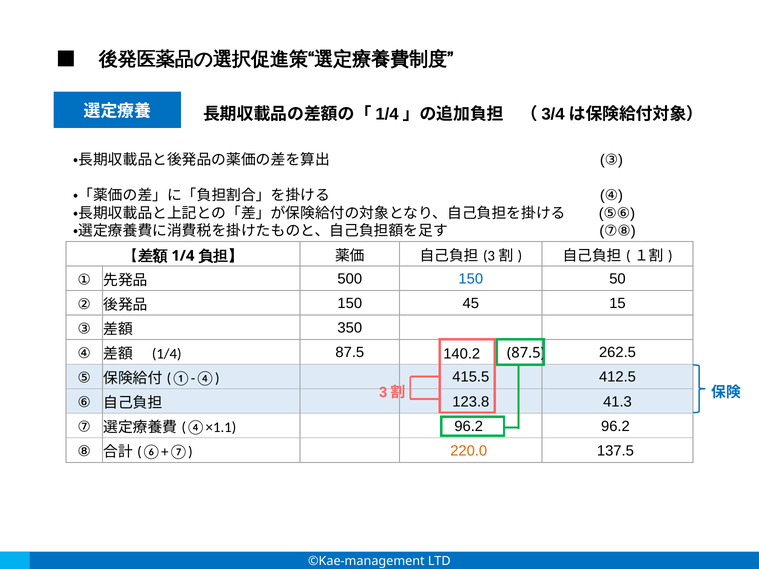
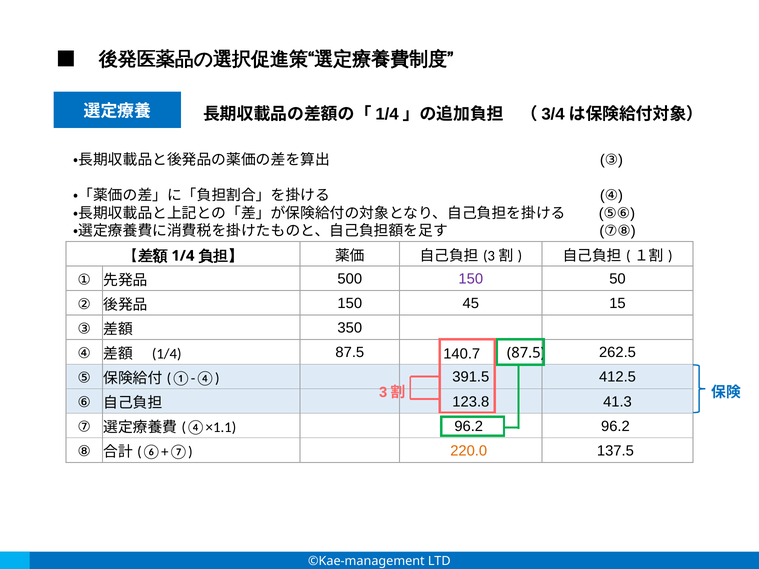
150 colour: blue -> purple (471, 279)
140.2: 140.2 -> 140.7 (462, 354)
415.5: 415.5 -> 391.5 (471, 377)
